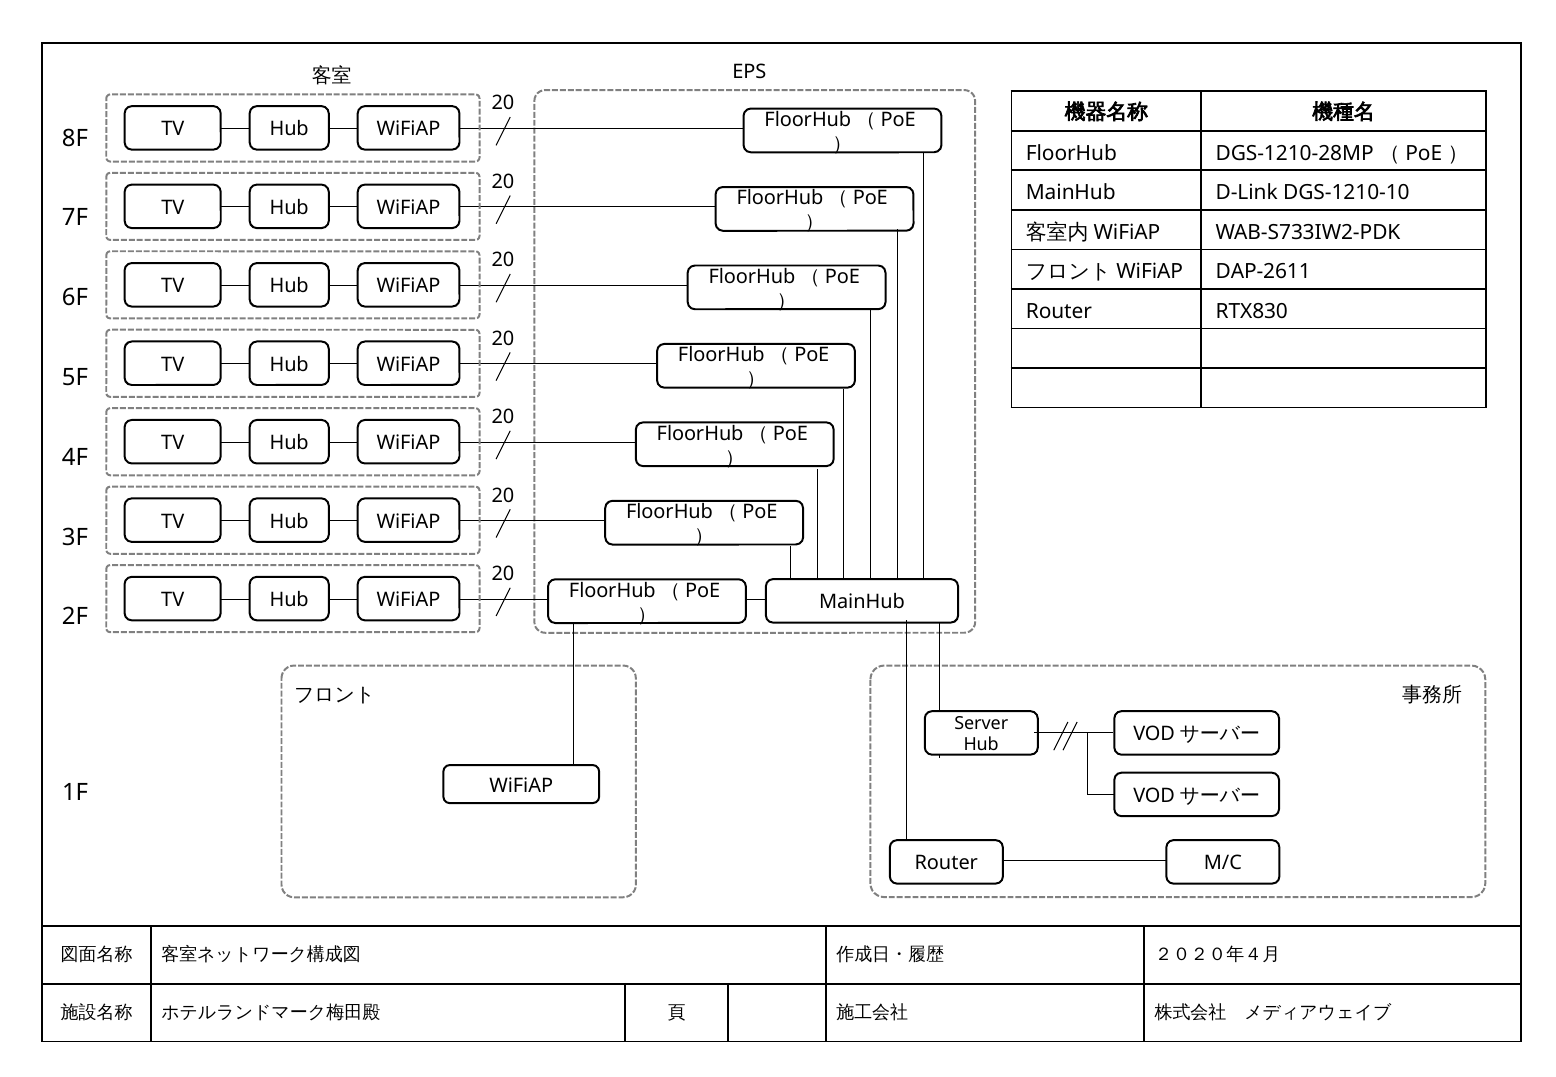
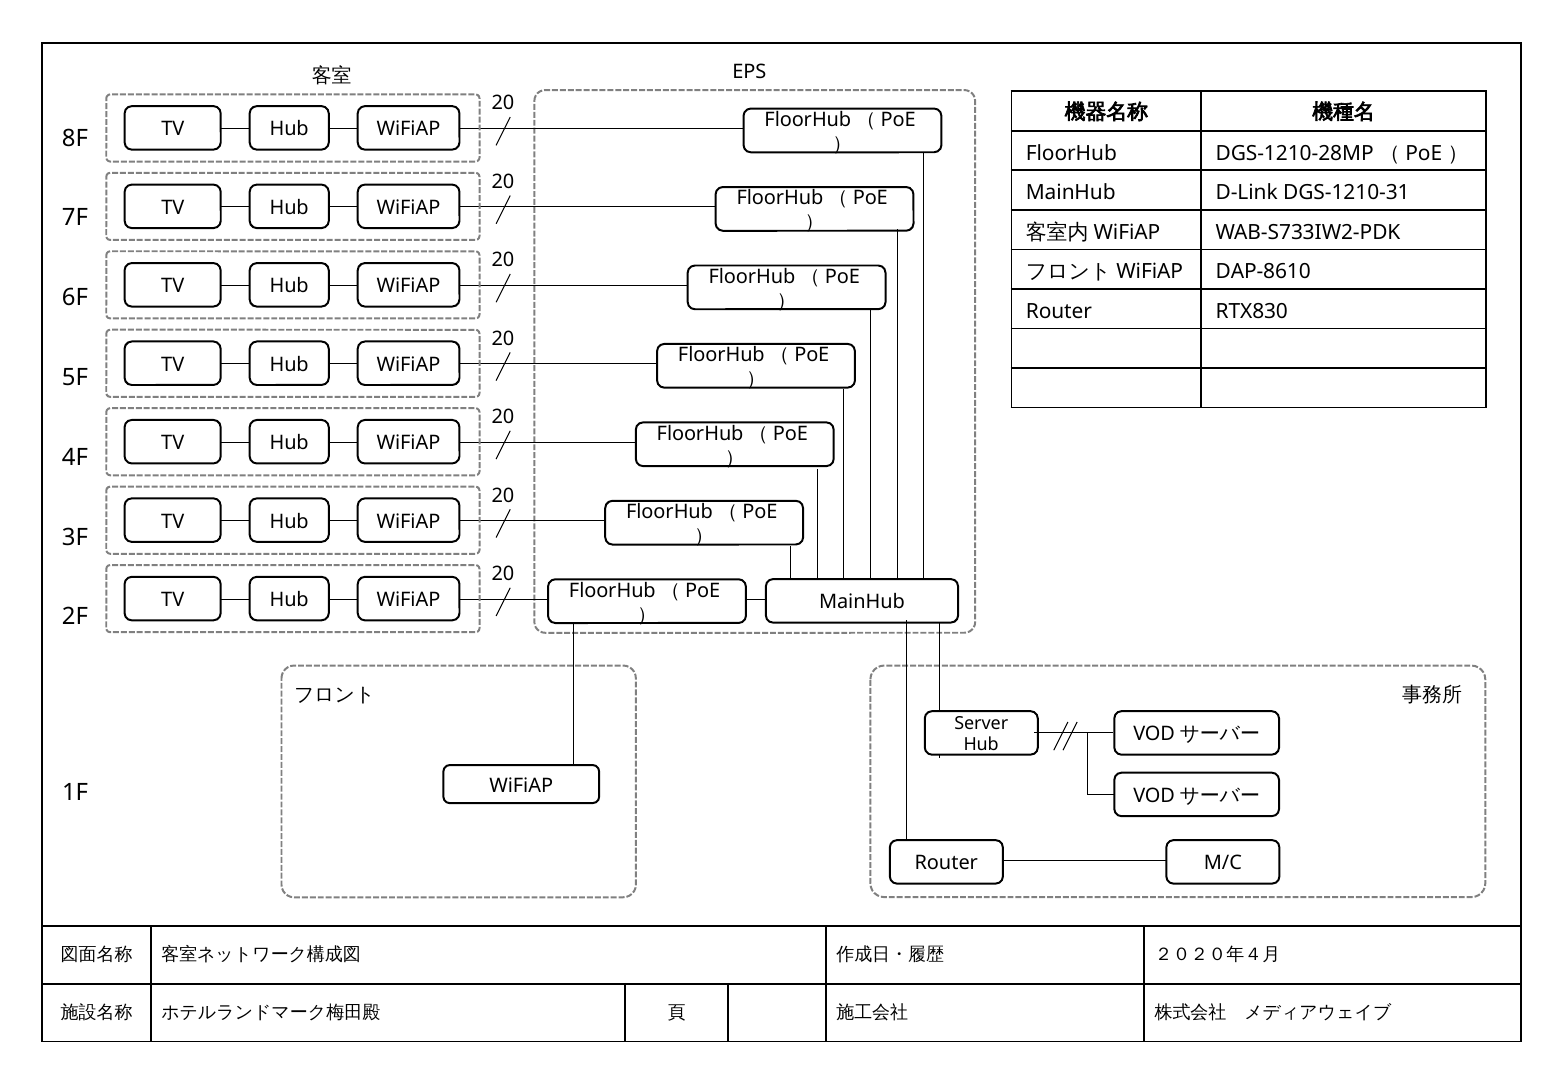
DGS-1210-10: DGS-1210-10 -> DGS-1210-31 (1346, 193)
DAP-2611: DAP-2611 -> DAP-8610 (1263, 272)
